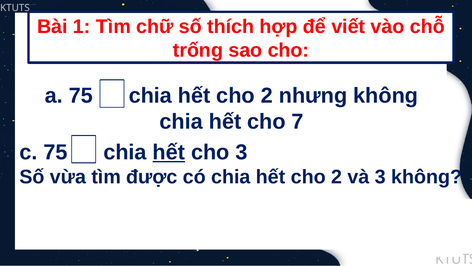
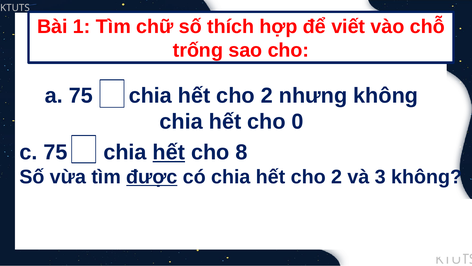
7: 7 -> 0 (298, 121)
cho 3: 3 -> 8 (242, 152)
được underline: none -> present (152, 177)
